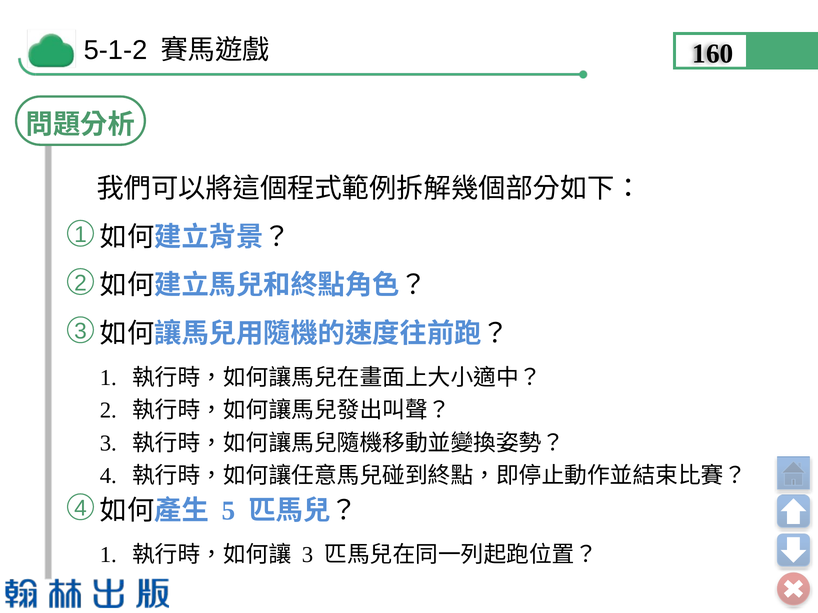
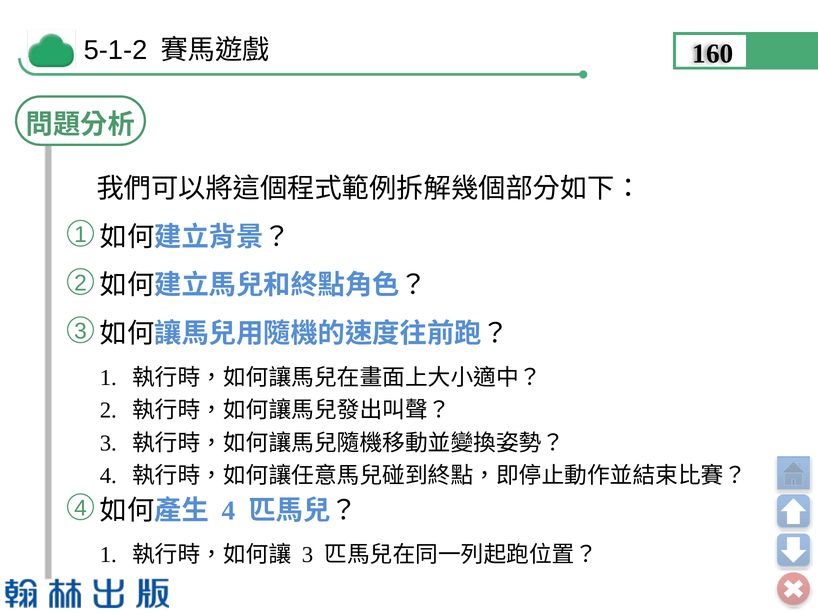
5: 5 -> 4 (228, 511)
